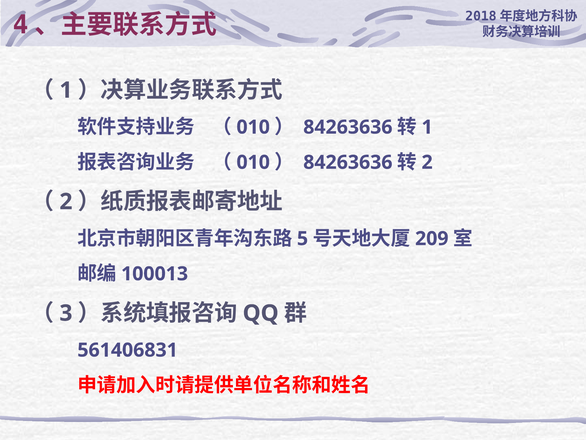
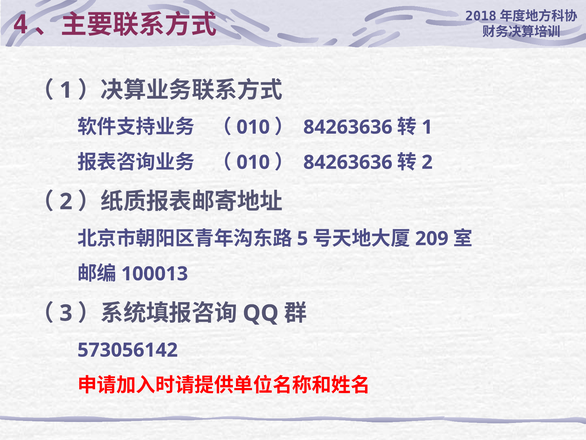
561406831: 561406831 -> 573056142 (128, 350)
